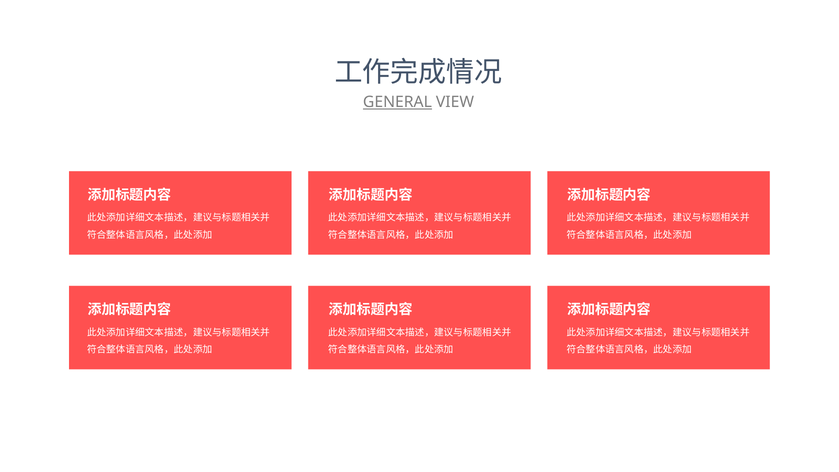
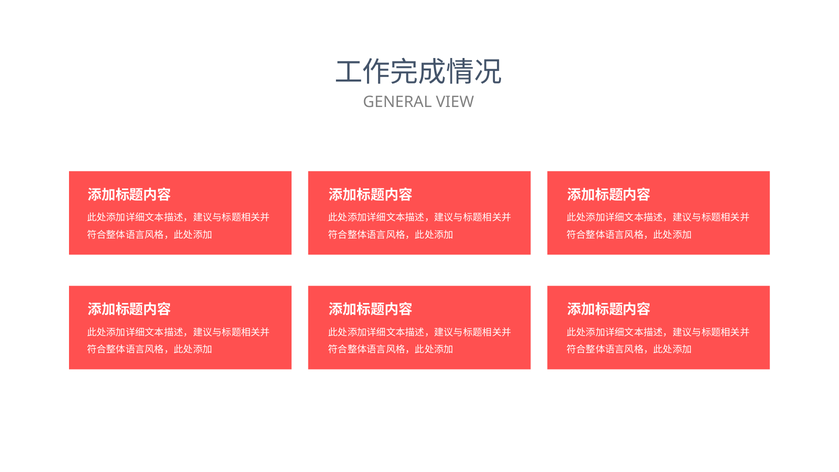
GENERAL underline: present -> none (397, 102)
